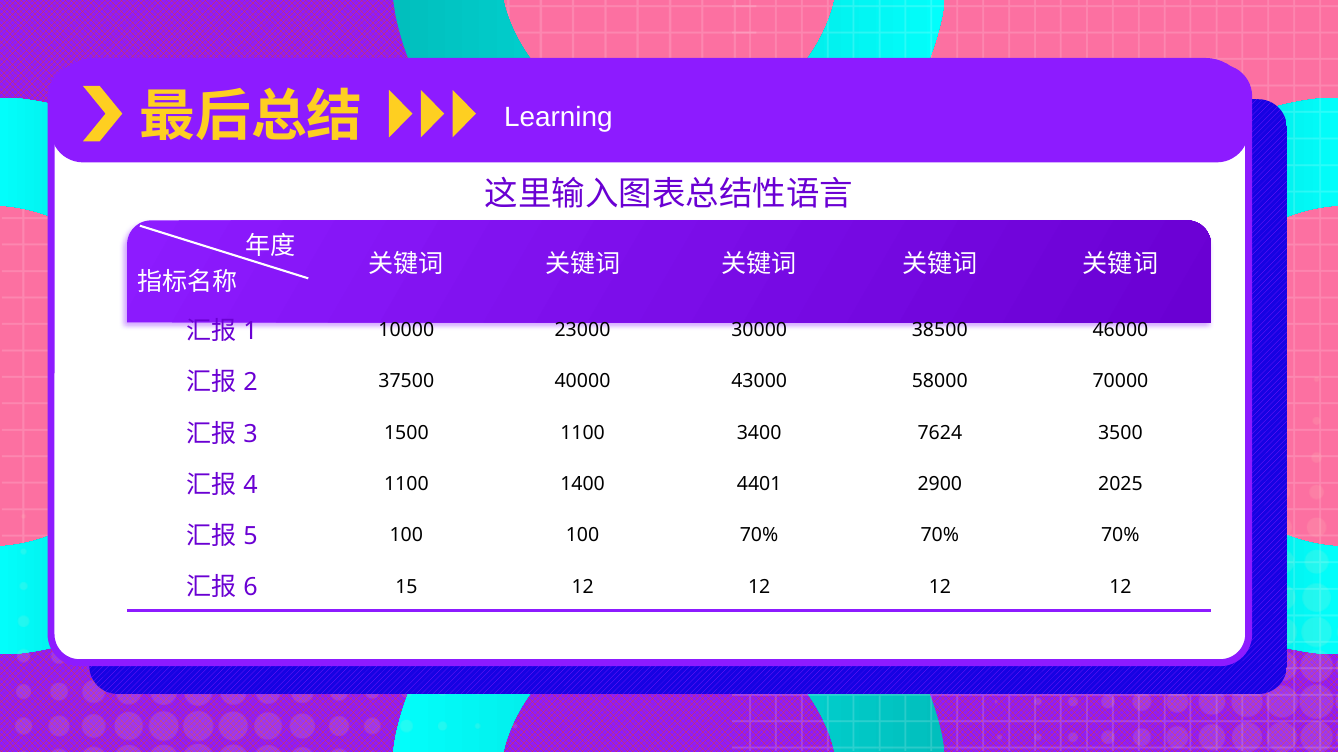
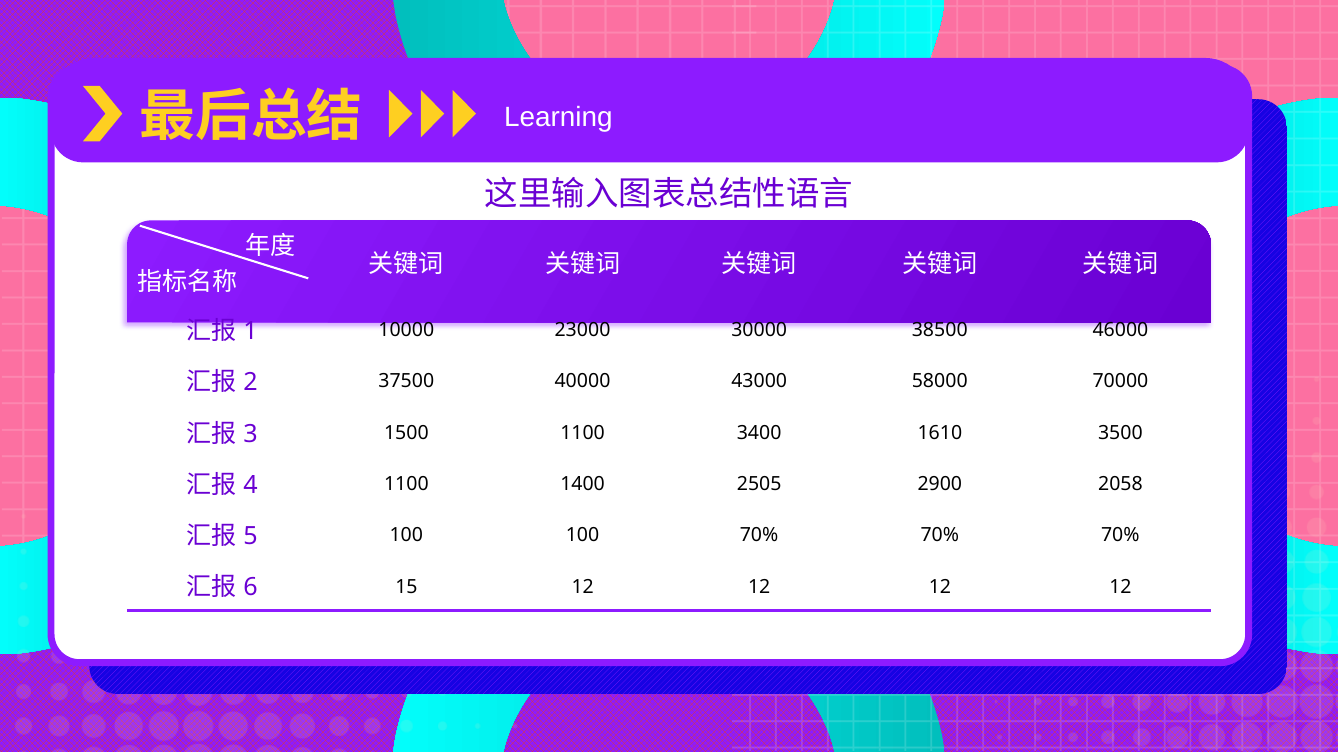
7624: 7624 -> 1610 (940, 433)
4401: 4401 -> 2505 (759, 484)
2025: 2025 -> 2058 (1120, 484)
